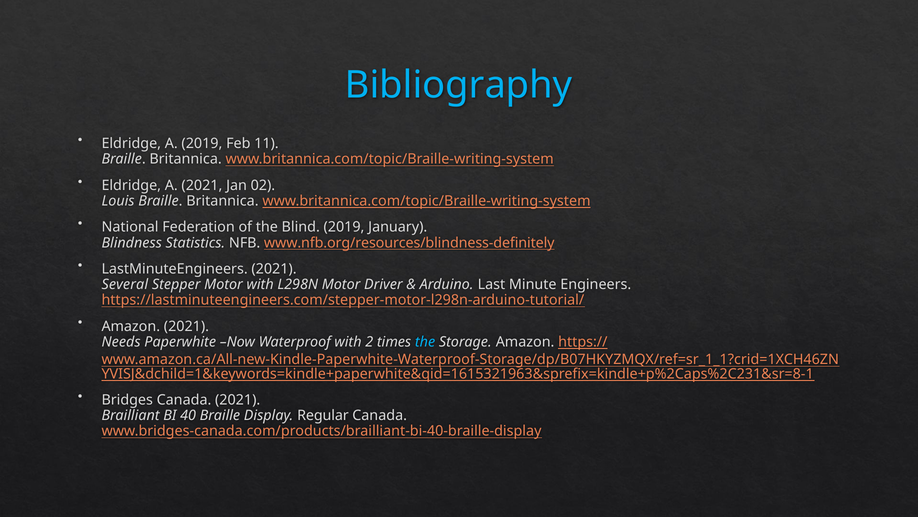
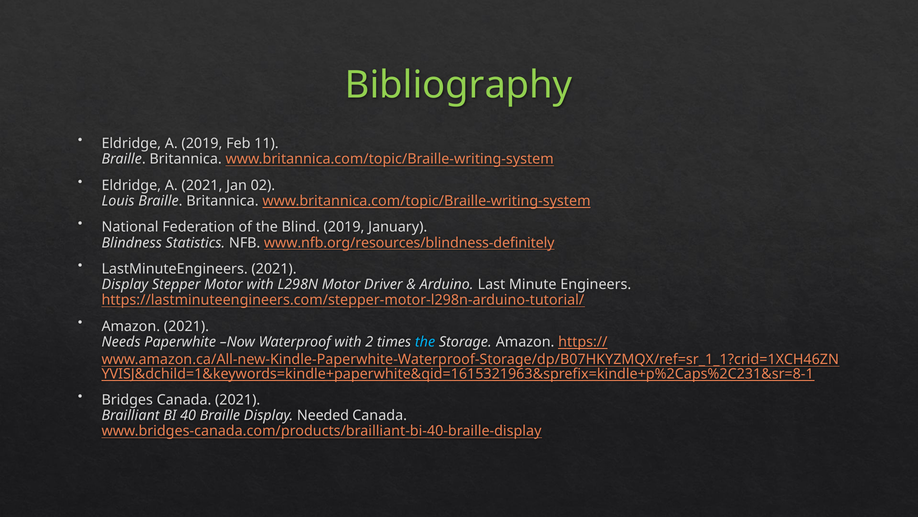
Bibliography colour: light blue -> light green (459, 85)
Several: Several -> Display (125, 284)
Regular: Regular -> Needed (323, 415)
